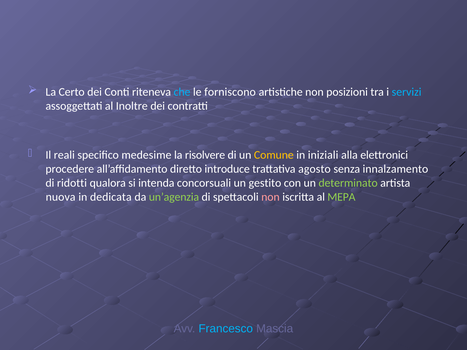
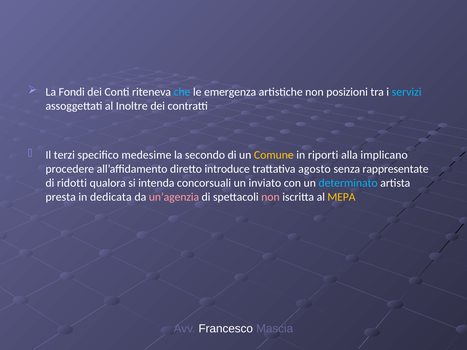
Certo: Certo -> Fondi (72, 92)
forniscono: forniscono -> emergenza (230, 92)
reali: reali -> terzi (64, 155)
risolvere: risolvere -> secondo (205, 155)
iniziali: iniziali -> riporti (323, 155)
elettronici: elettronici -> implicano (384, 155)
innalzamento: innalzamento -> rappresentate (396, 169)
gestito: gestito -> inviato (265, 183)
determinato colour: light green -> light blue (348, 183)
nuova: nuova -> presta (61, 197)
un’agenzia colour: light green -> pink (174, 197)
MEPA colour: light green -> yellow (341, 197)
Francesco colour: light blue -> white (226, 329)
